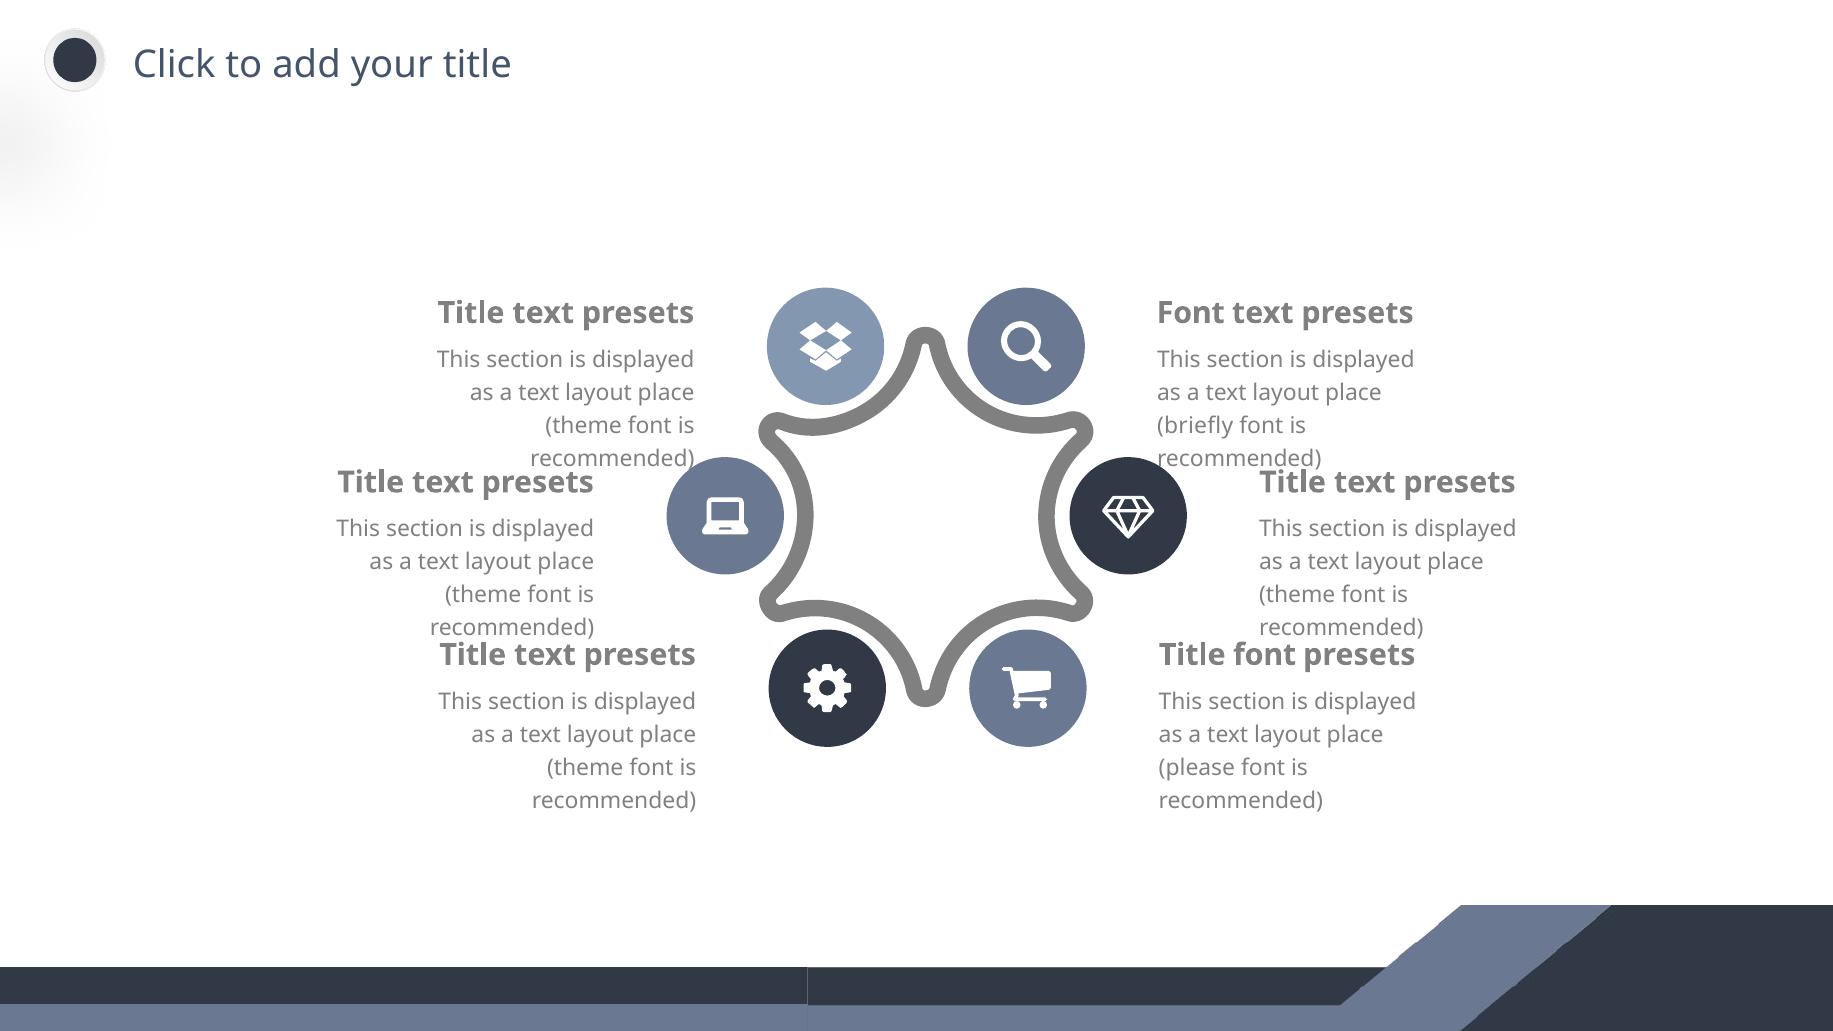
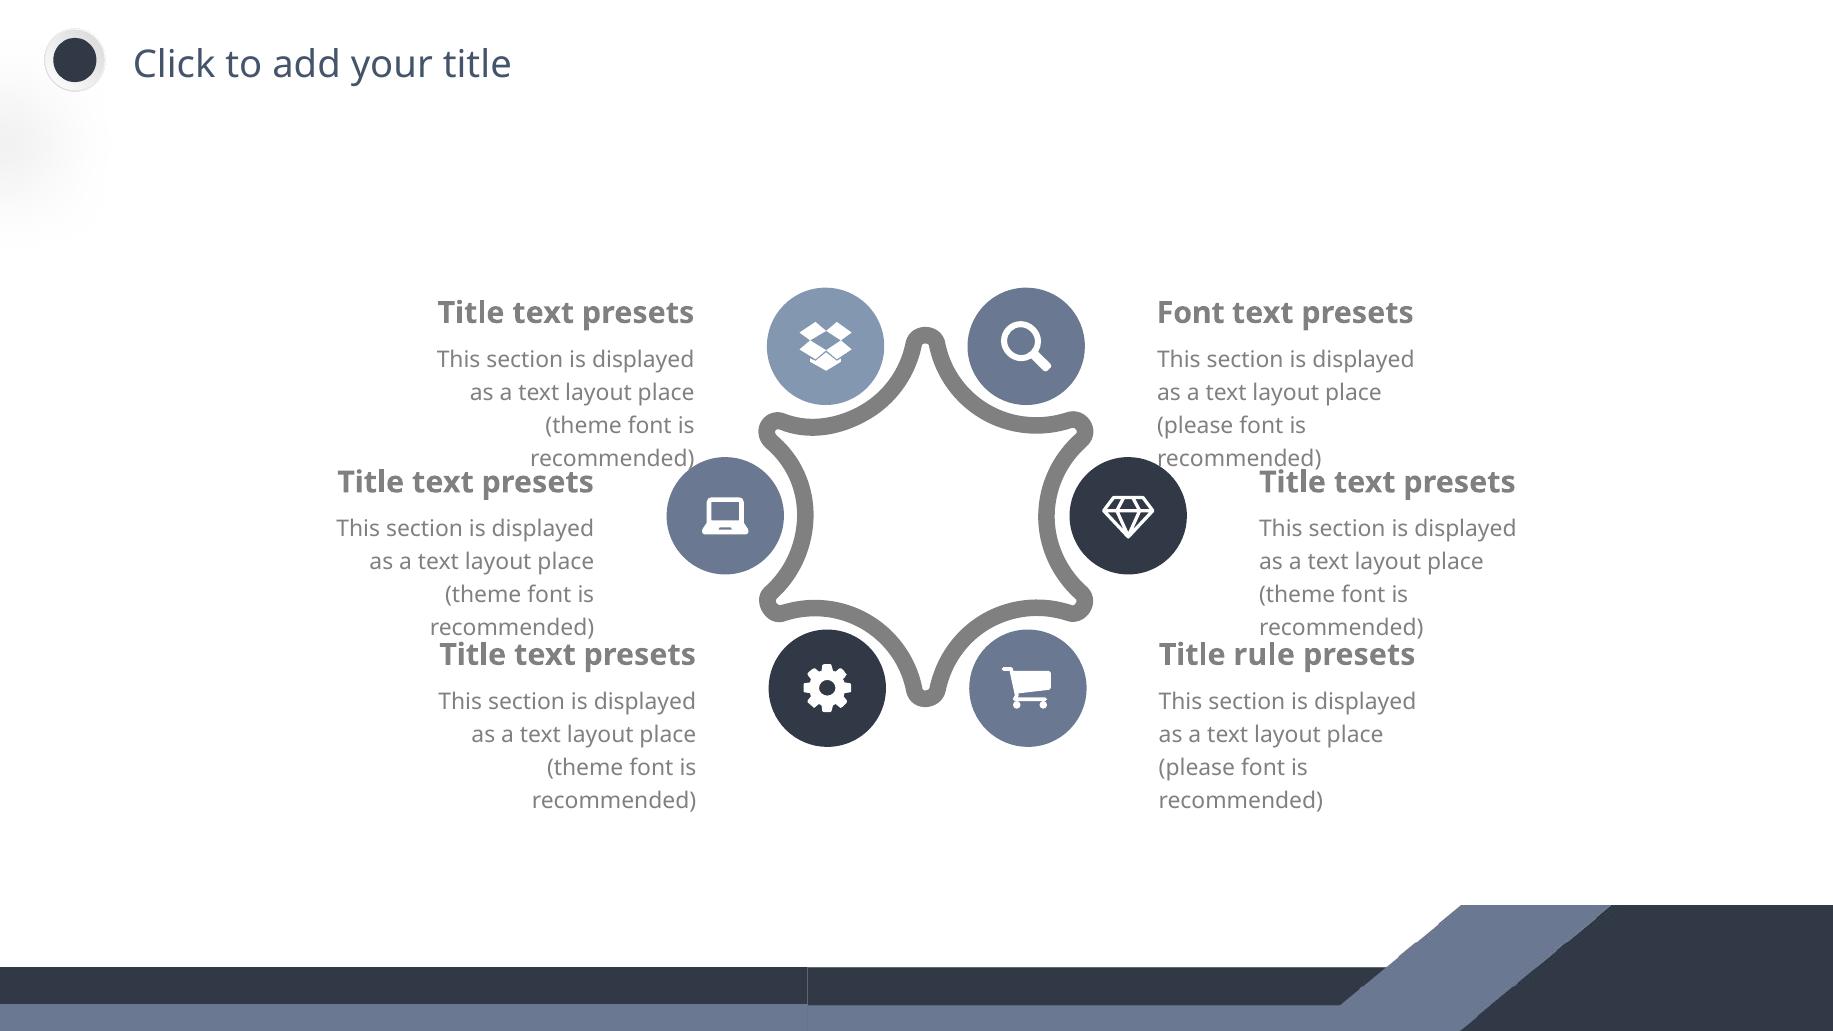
briefly: briefly -> please (1195, 426)
font: font -> rule (1264, 655)
